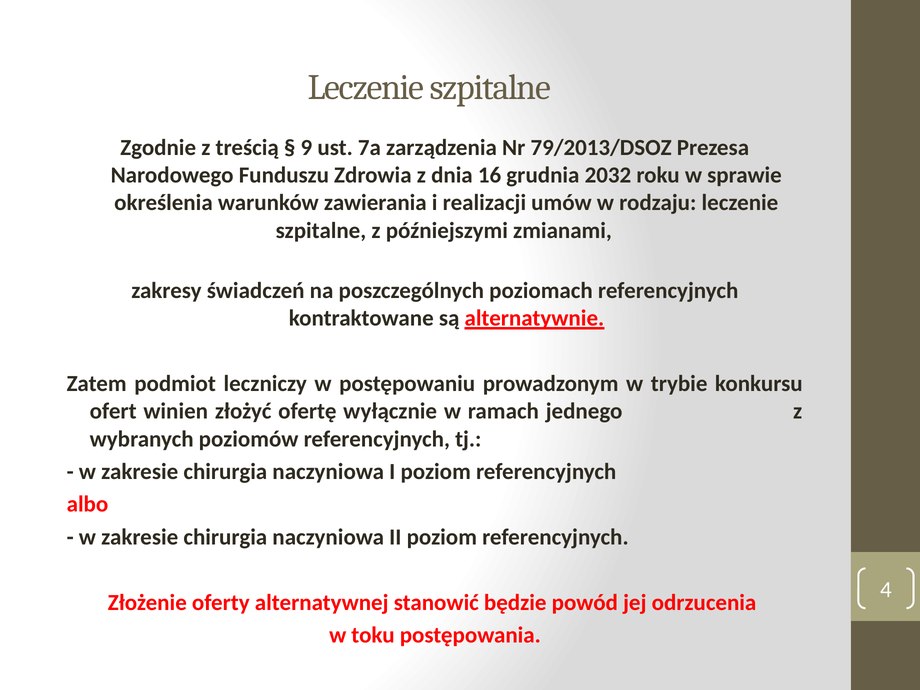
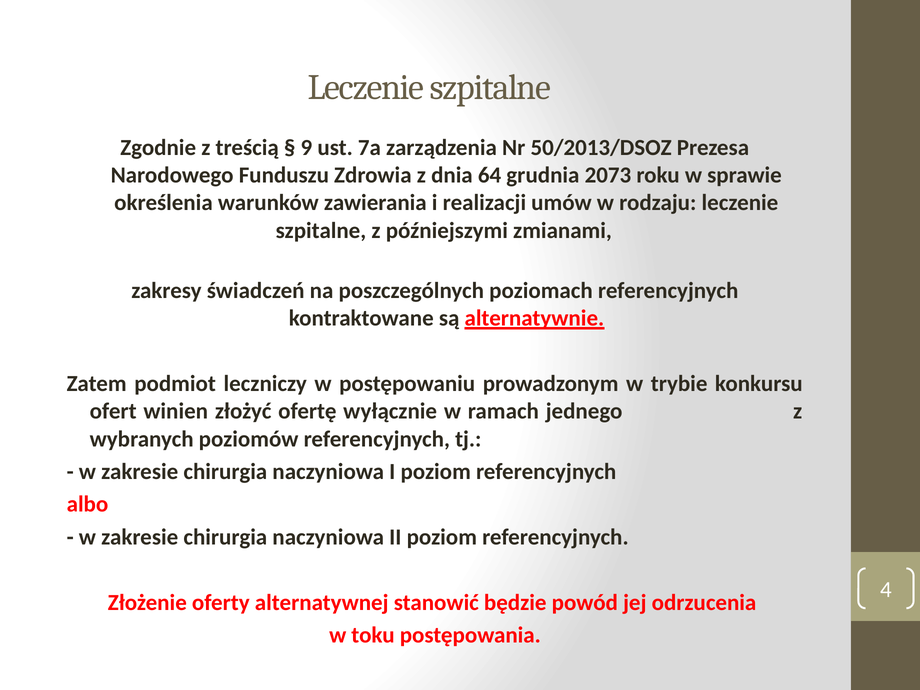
79/2013/DSOZ: 79/2013/DSOZ -> 50/2013/DSOZ (601, 148)
16: 16 -> 64 (490, 175)
2032: 2032 -> 2073 (608, 175)
